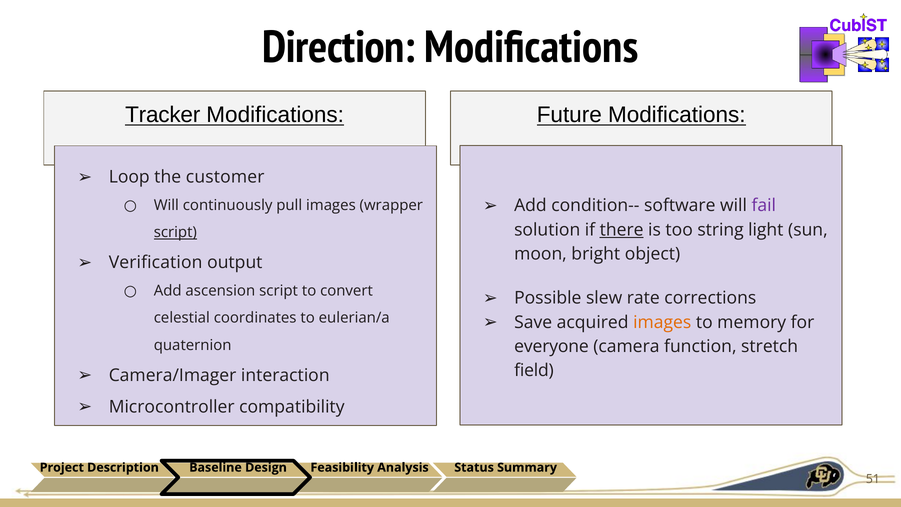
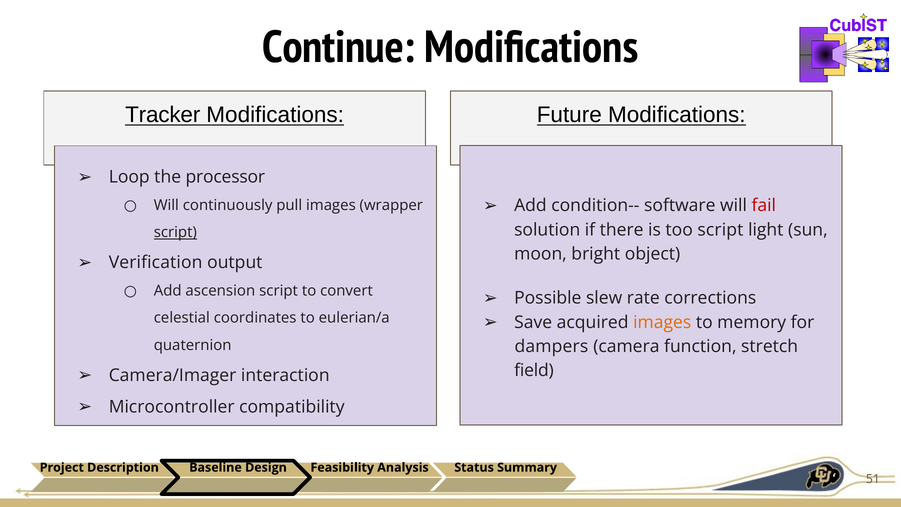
Direction: Direction -> Continue (339, 47)
customer: customer -> processor (225, 177)
fail colour: purple -> red (764, 206)
there underline: present -> none (622, 230)
too string: string -> script (720, 230)
everyone: everyone -> dampers (551, 346)
